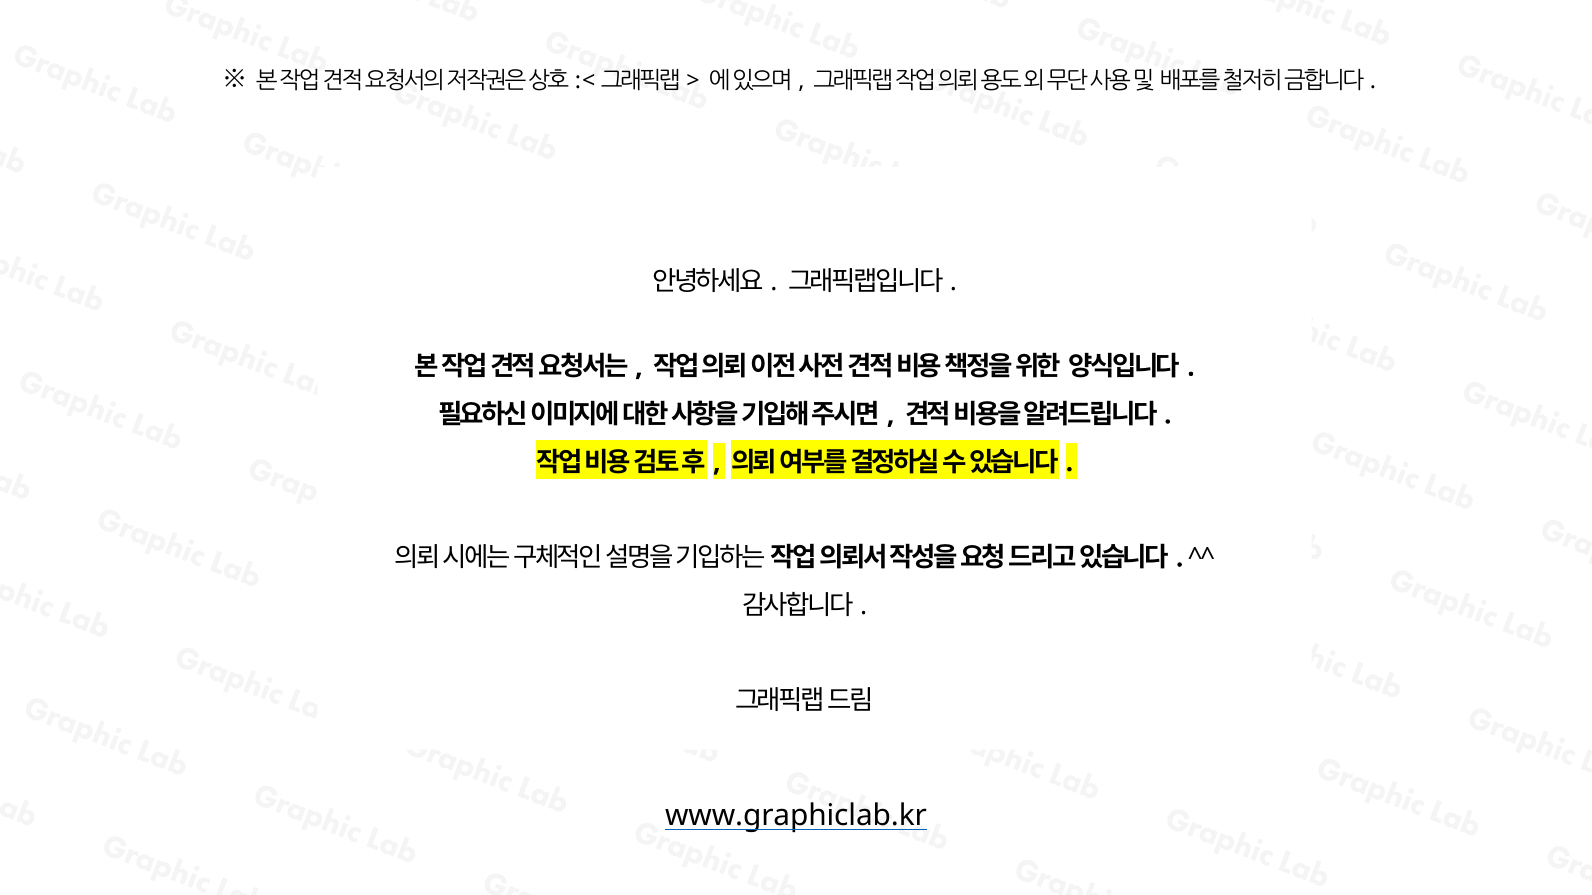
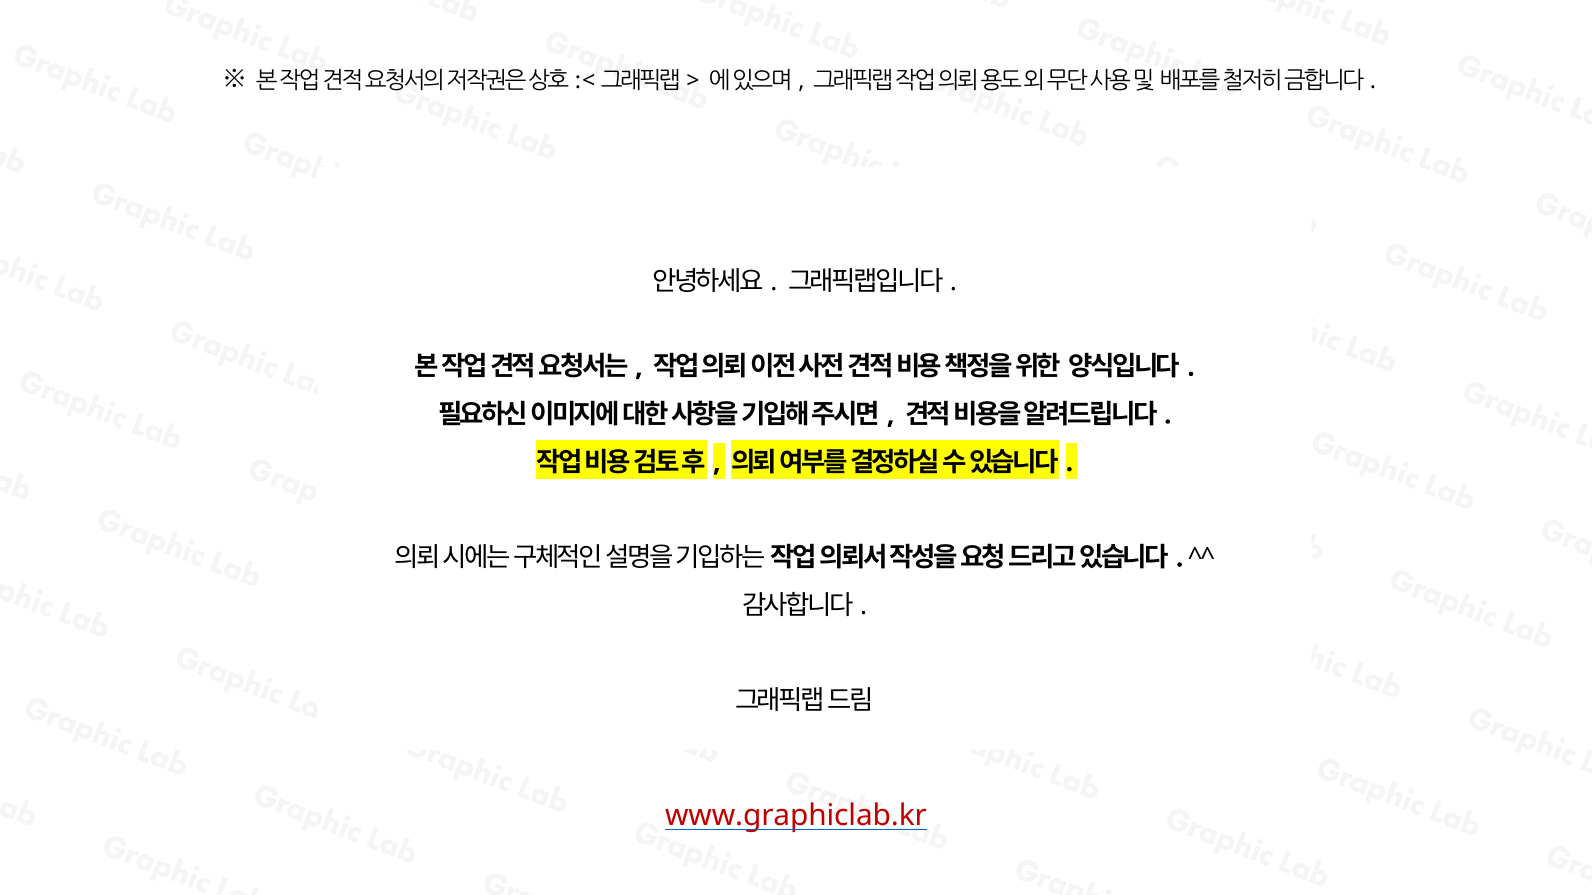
www.graphiclab.kr colour: black -> red (796, 816)
